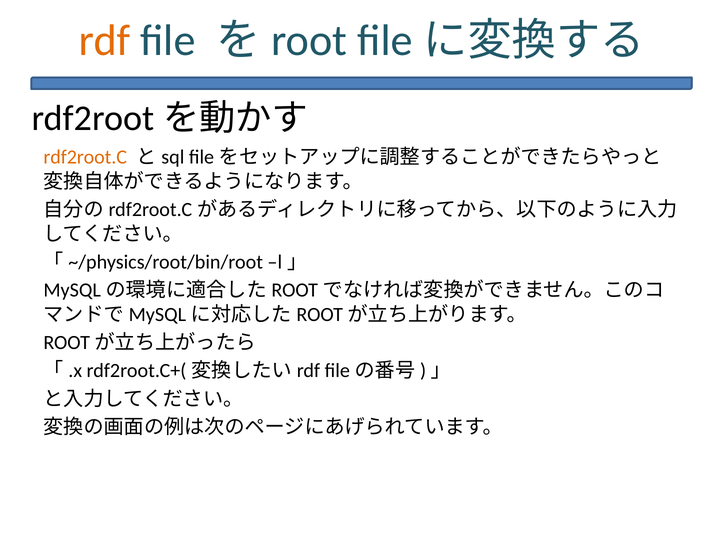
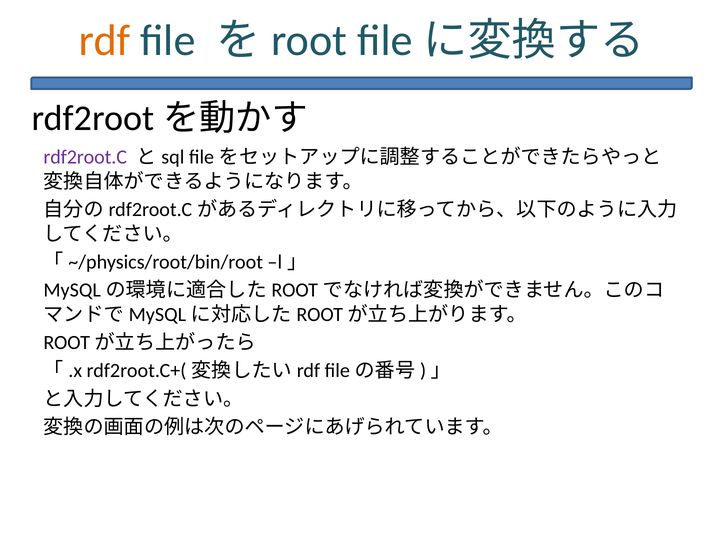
rdf2root.C colour: orange -> purple (85, 157)
